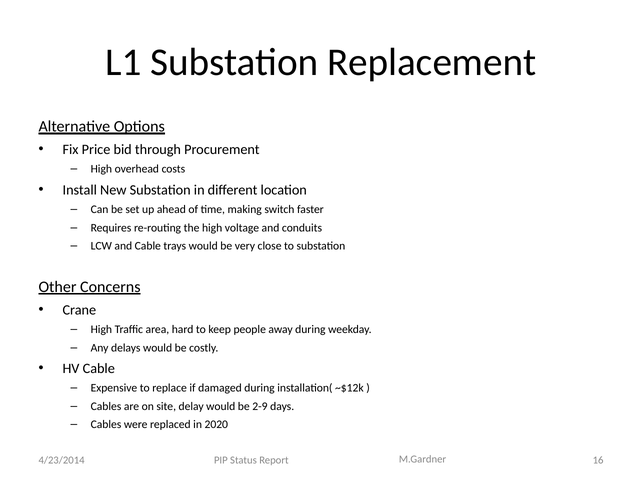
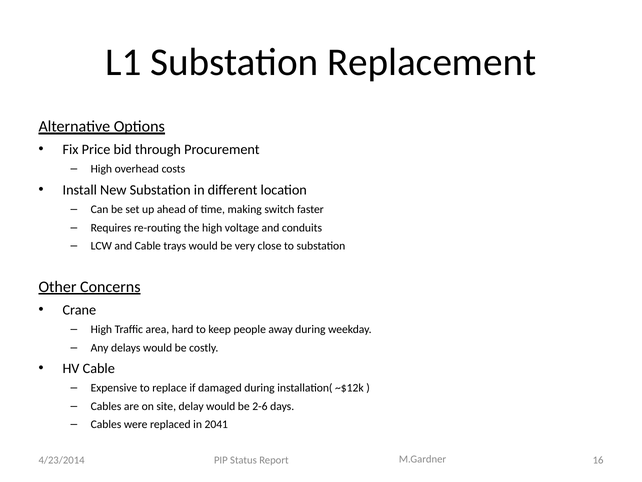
2-9: 2-9 -> 2-6 (260, 406)
2020: 2020 -> 2041 (216, 424)
